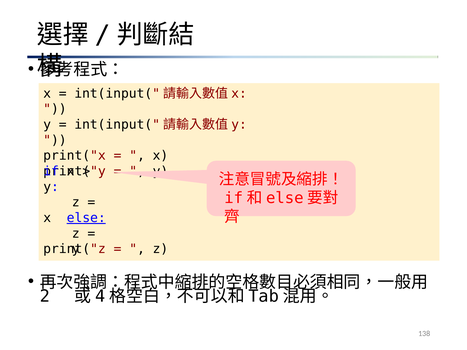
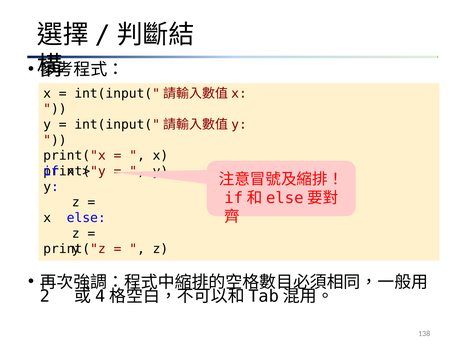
else underline: present -> none (86, 218)
